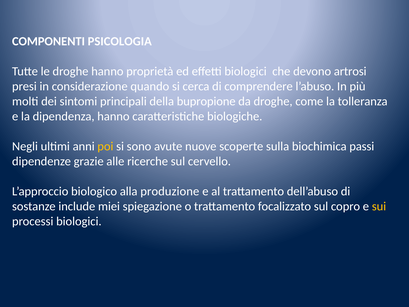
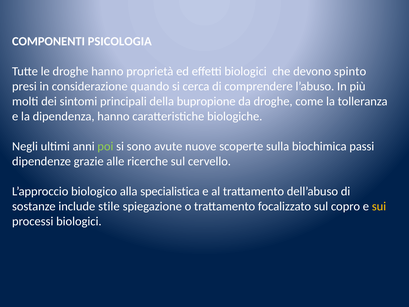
artrosi: artrosi -> spinto (350, 71)
poi colour: yellow -> light green (105, 146)
produzione: produzione -> specialistica (170, 191)
miei: miei -> stile (109, 206)
